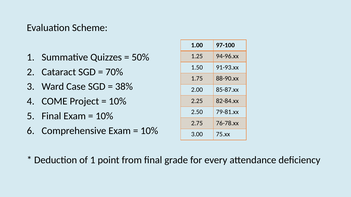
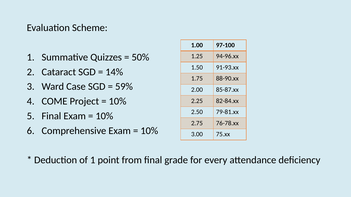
70%: 70% -> 14% (114, 72)
38%: 38% -> 59% (124, 87)
